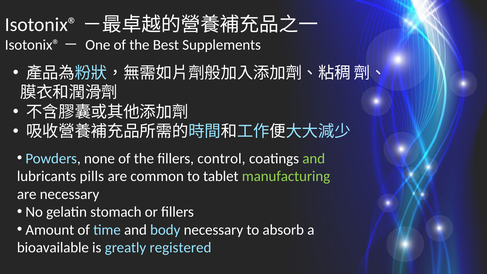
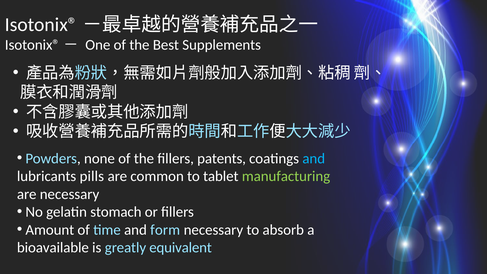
control: control -> patents (222, 158)
and colour: light green -> light blue (314, 158)
body: body -> form (165, 230)
registered: registered -> equivalent (181, 248)
